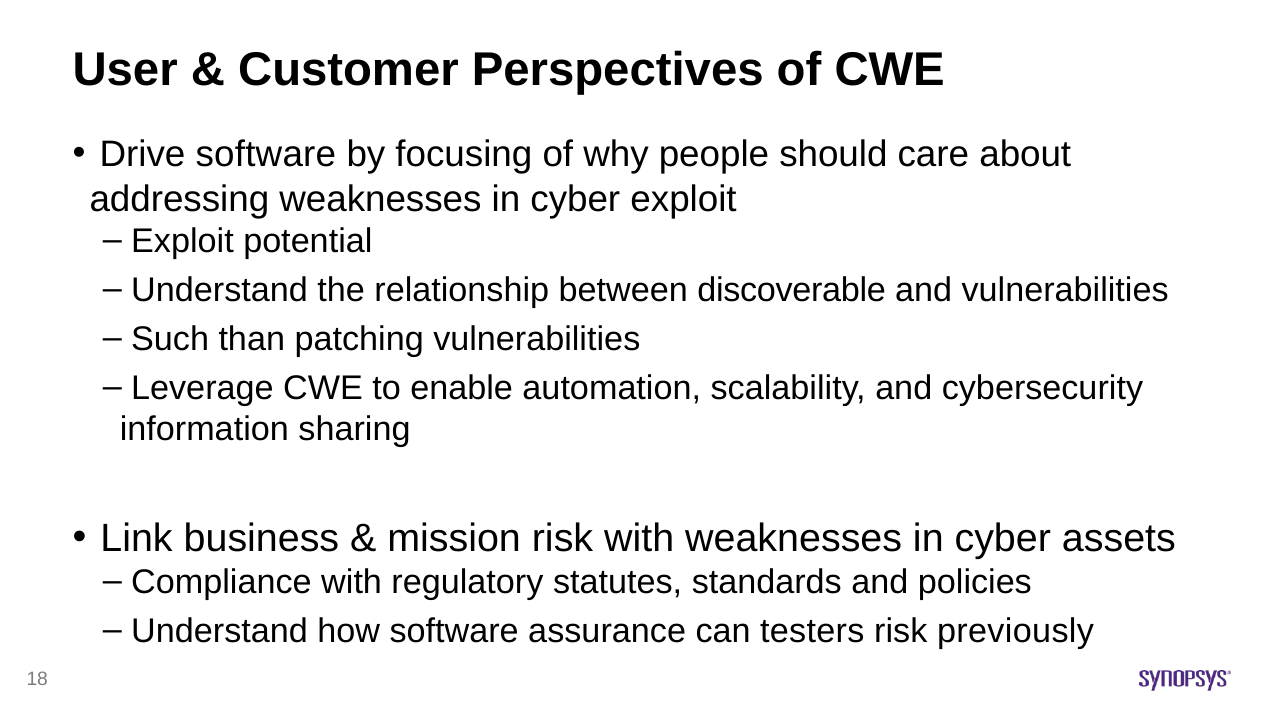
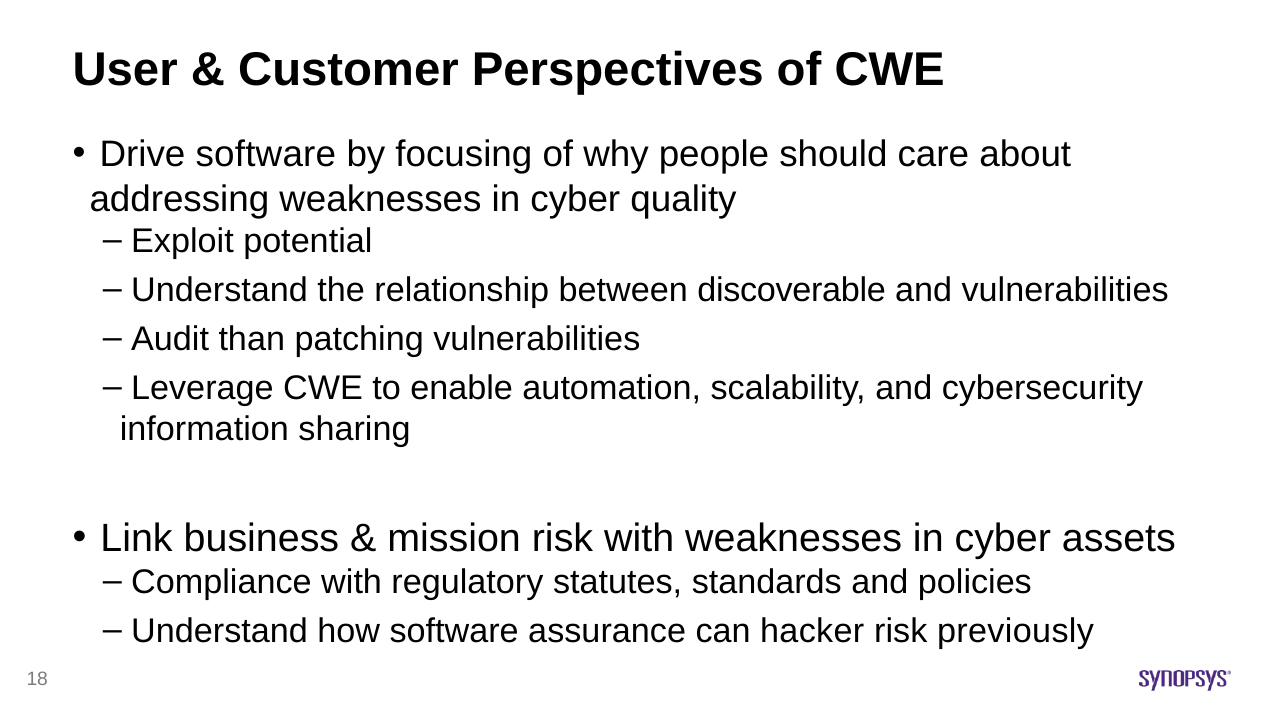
cyber exploit: exploit -> quality (684, 199)
Such: Such -> Audit (170, 339)
testers: testers -> hacker (812, 631)
